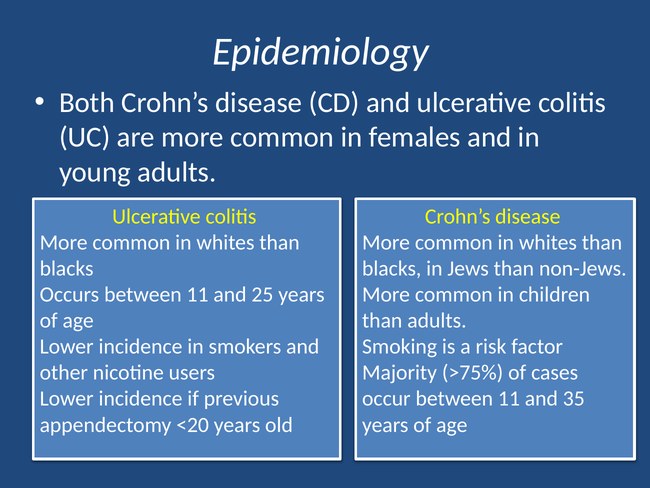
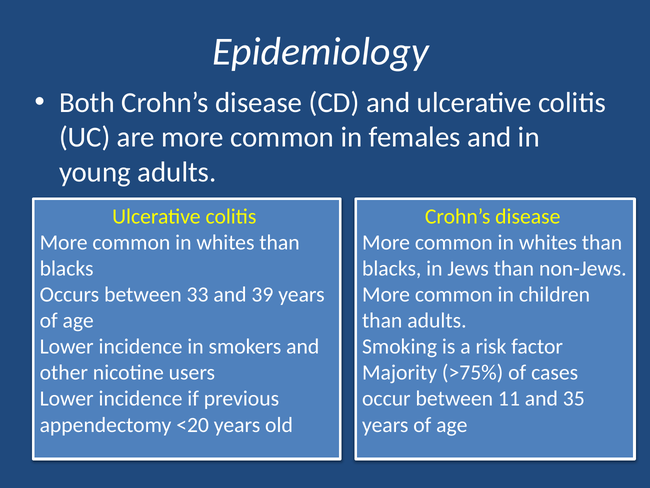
Occurs between 11: 11 -> 33 (198, 294)
25: 25 -> 39 (262, 294)
